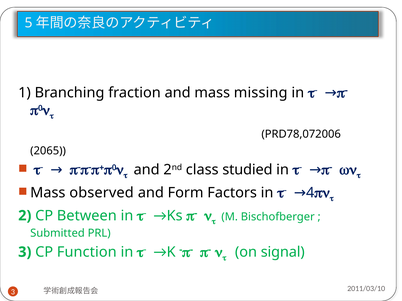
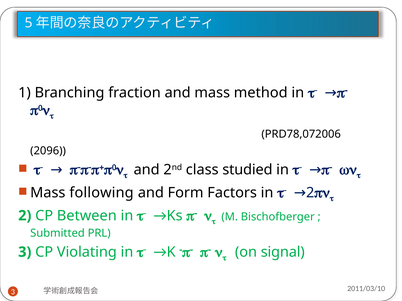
missing: missing -> method (261, 93)
2065: 2065 -> 2096 (48, 151)
observed: observed -> following (102, 193)
4: 4 -> 2 (310, 193)
Function: Function -> Violating (87, 252)
